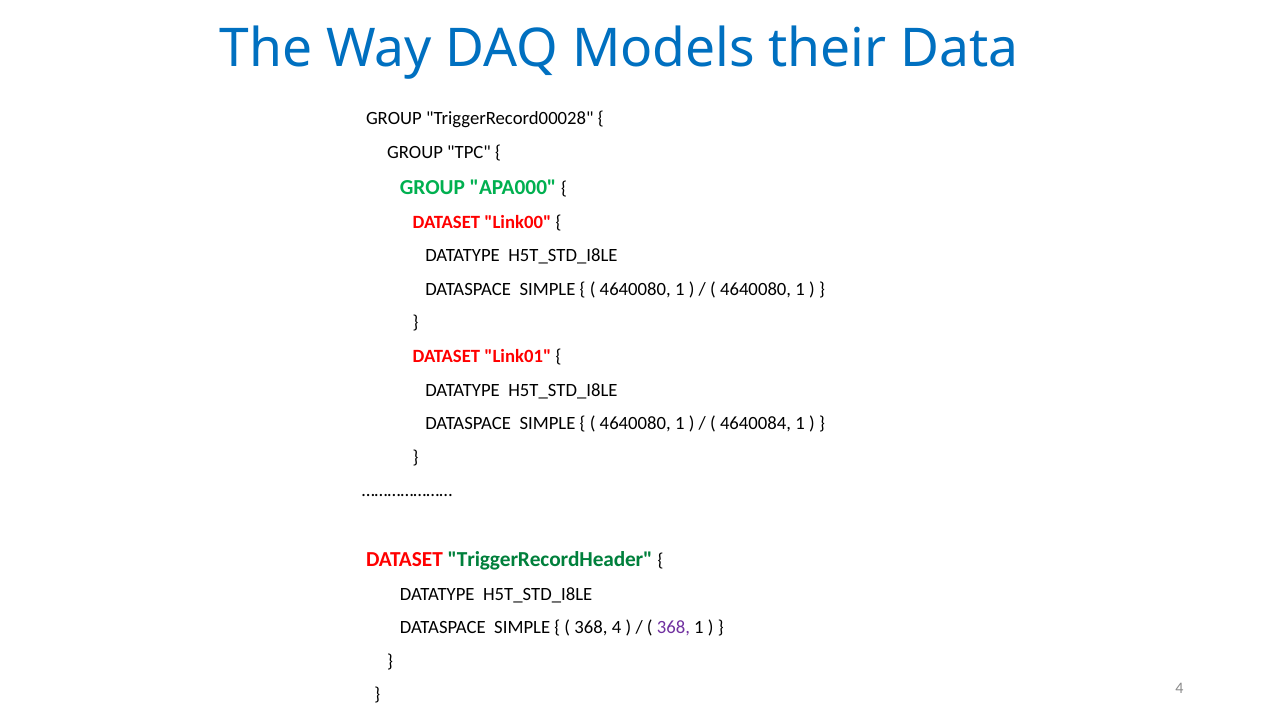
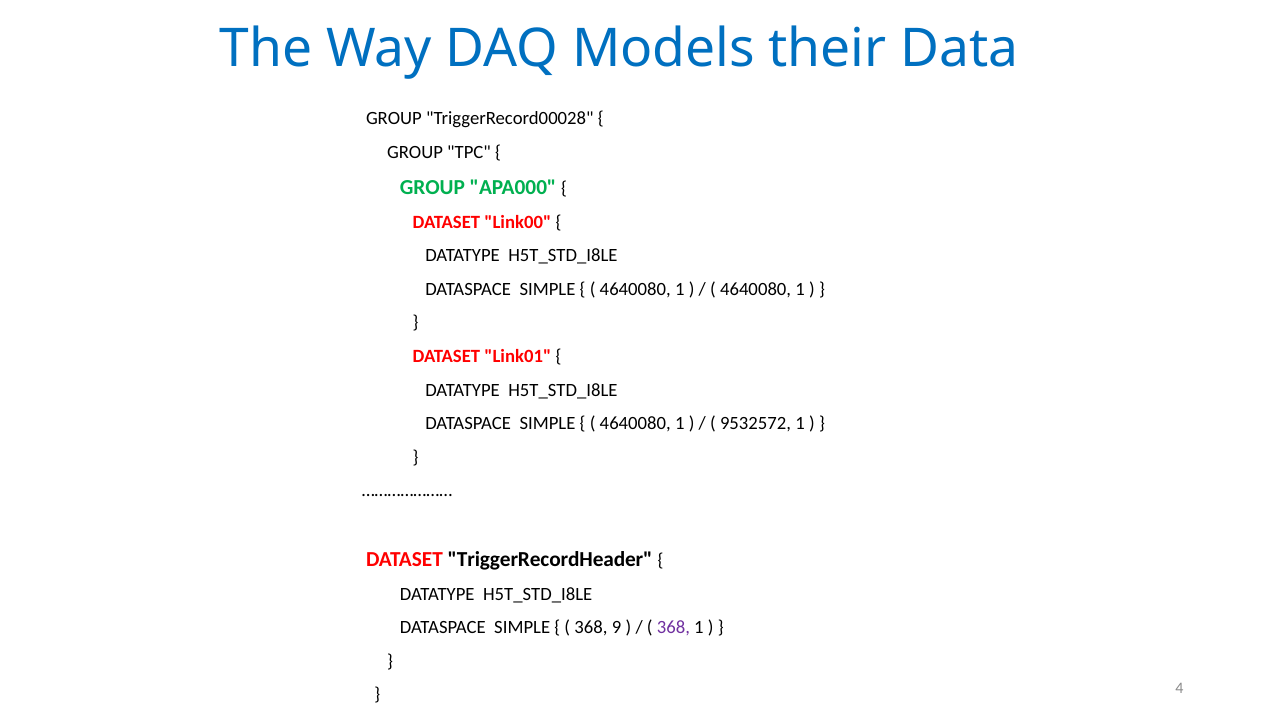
4640084: 4640084 -> 9532572 (756, 423)
TriggerRecordHeader colour: green -> black (550, 559)
368 4: 4 -> 9 (617, 627)
